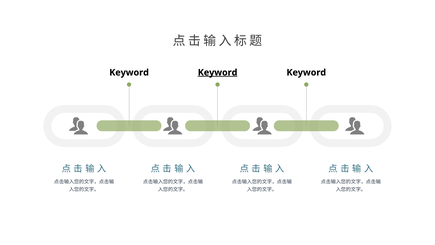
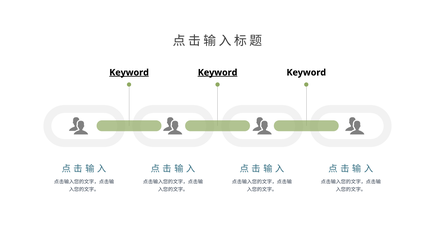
Keyword underline: none -> present (129, 72)
